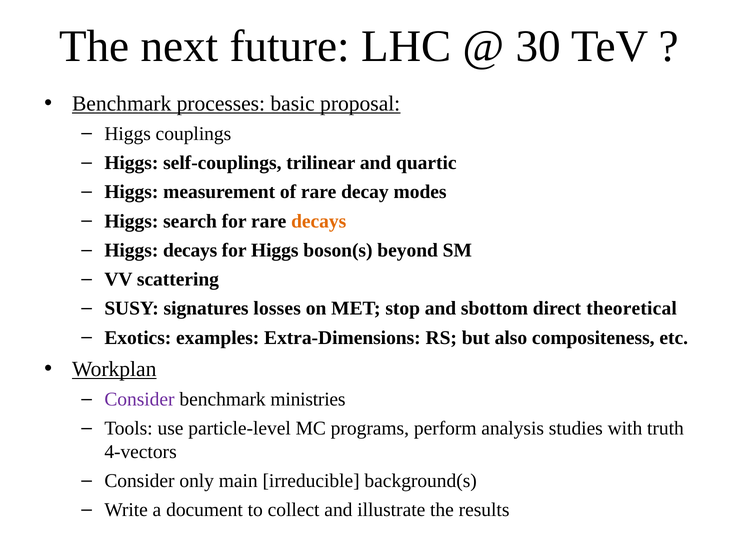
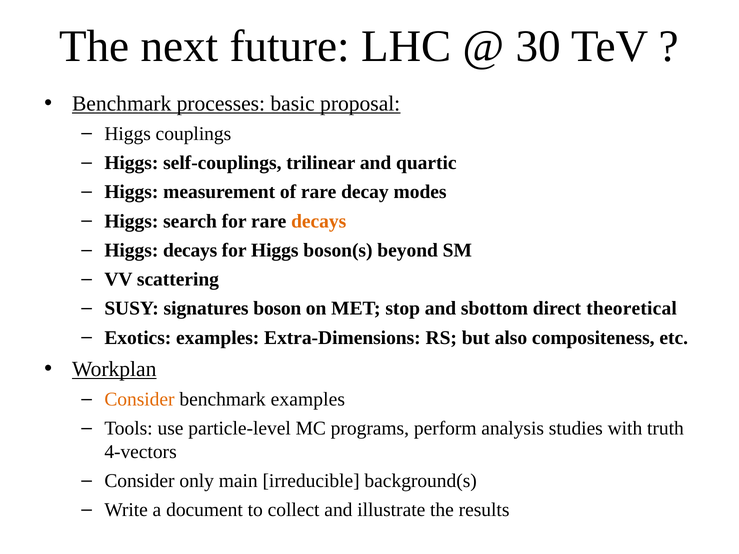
losses: losses -> boson (277, 309)
Consider colour: purple -> orange (139, 399)
benchmark ministries: ministries -> examples (308, 399)
